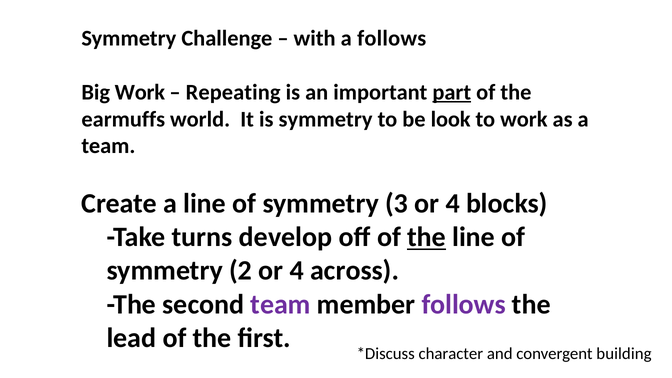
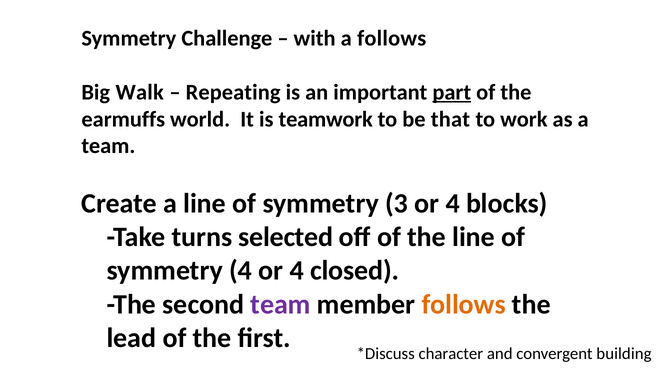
Big Work: Work -> Walk (140, 92)
is symmetry: symmetry -> teamwork (326, 119)
look: look -> that (450, 119)
develop: develop -> selected (286, 237)
the underline: present -> none (427, 237)
symmetry 2: 2 -> 4 (241, 271)
across: across -> closed (355, 271)
follows colour: purple -> orange (464, 304)
